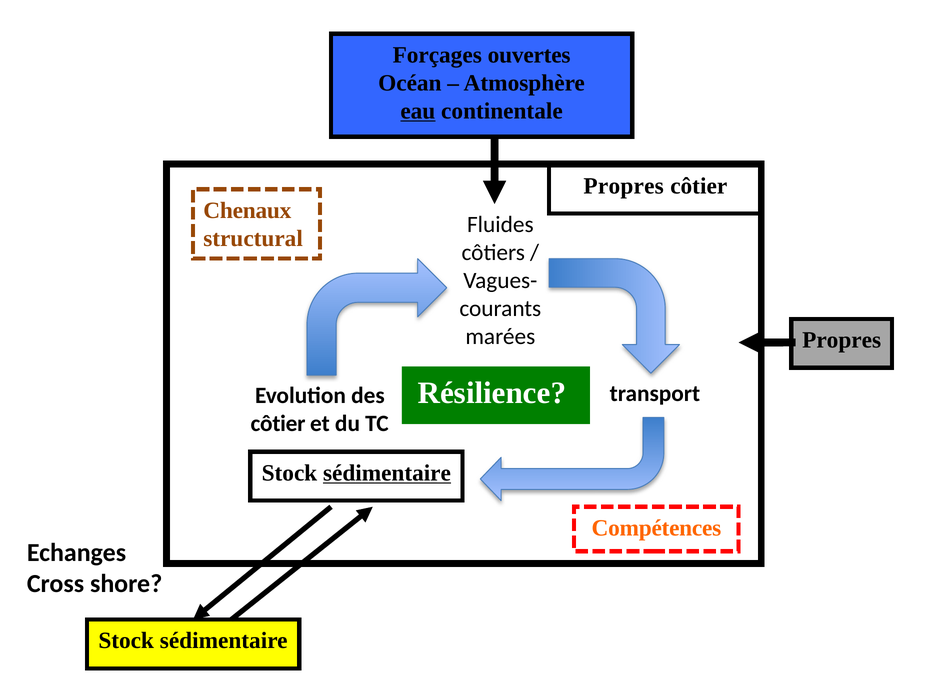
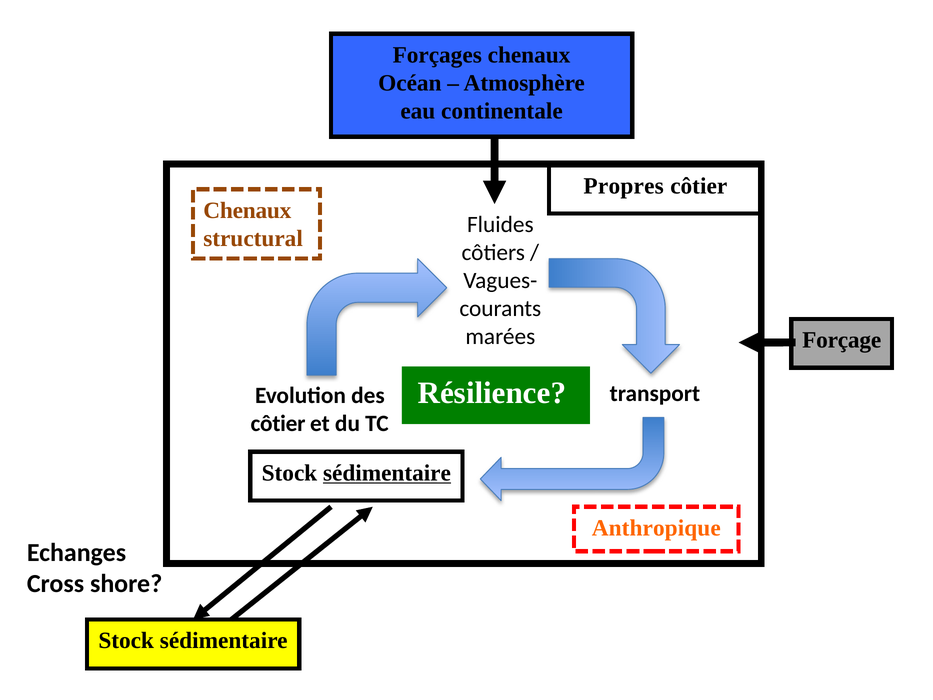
Forçages ouvertes: ouvertes -> chenaux (529, 55)
eau underline: present -> none (418, 111)
Propres: Propres -> Forçage (842, 340)
Compétences: Compétences -> Anthropique (656, 528)
